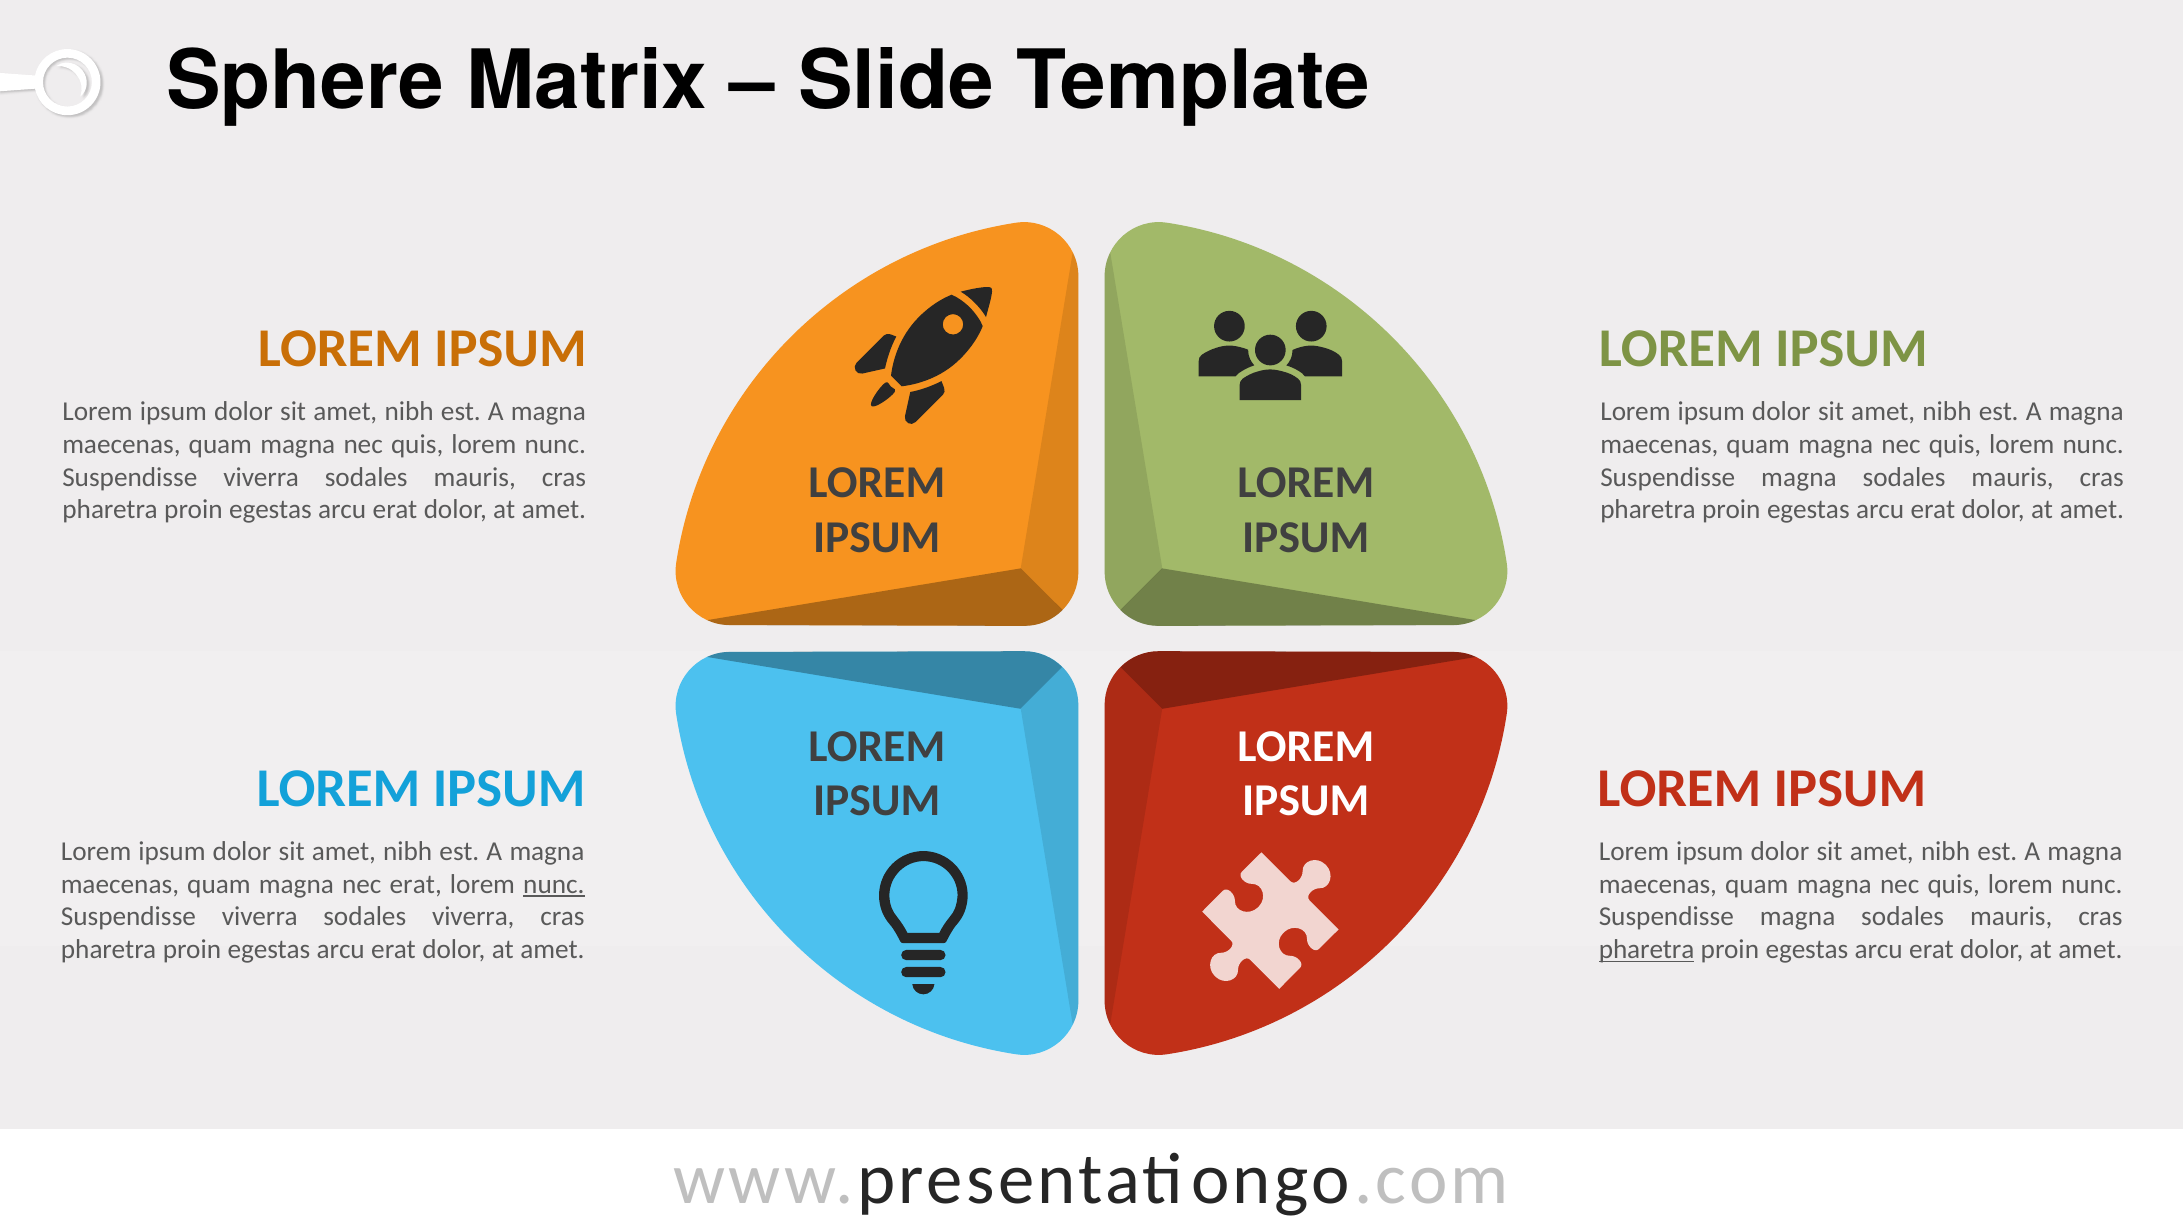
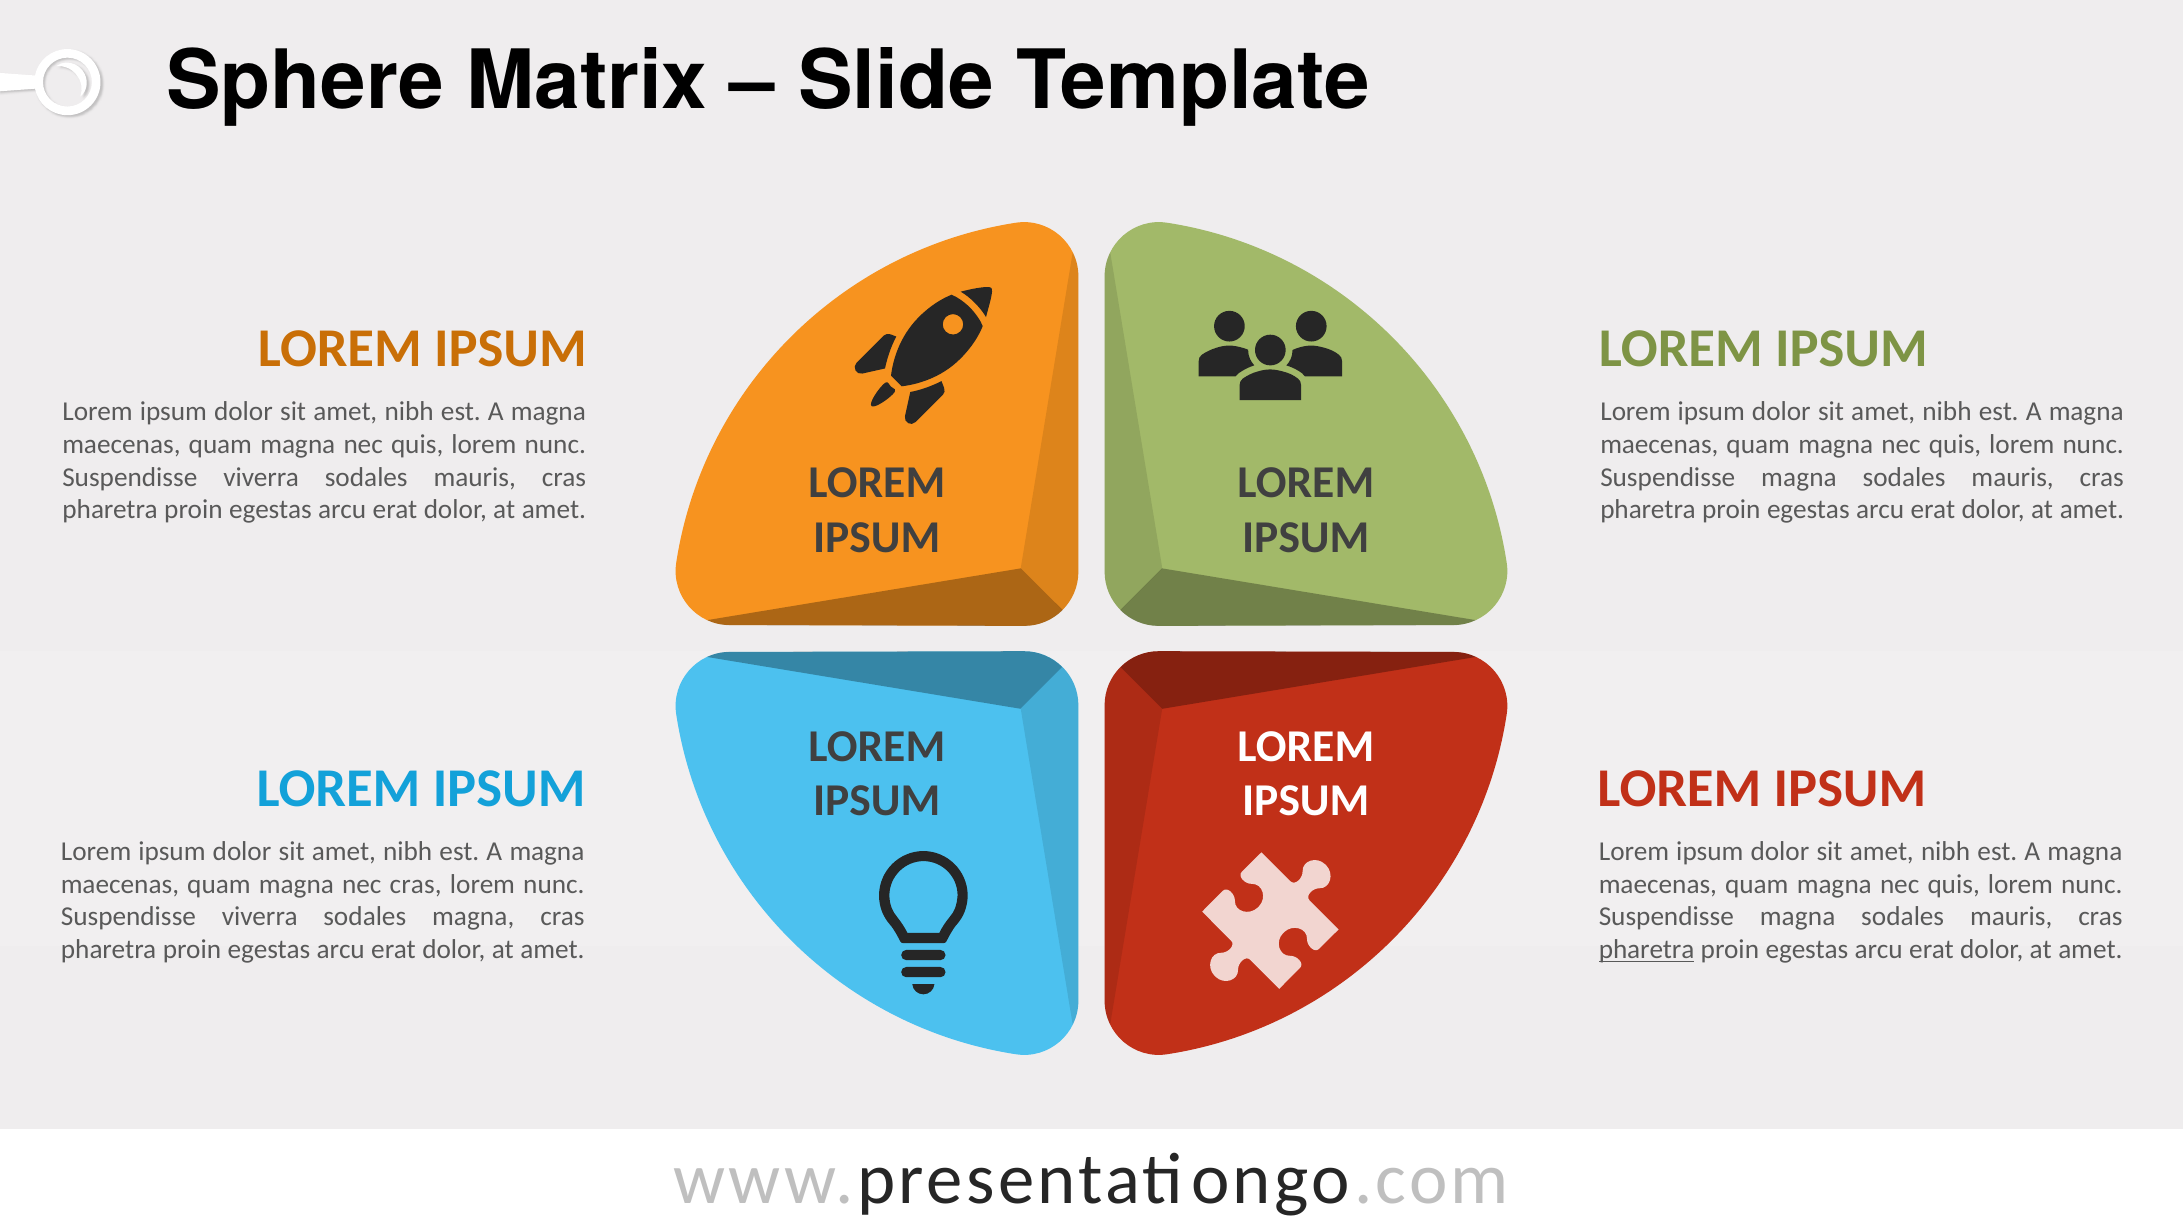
nec erat: erat -> cras (416, 884)
nunc underline: present -> none (554, 884)
sodales viverra: viverra -> magna (473, 917)
